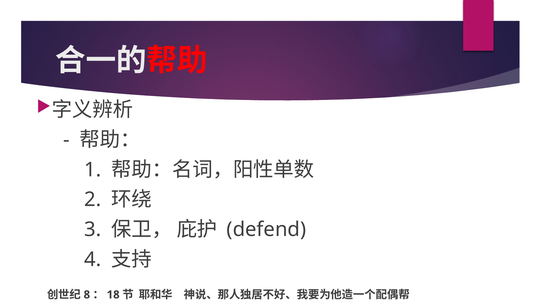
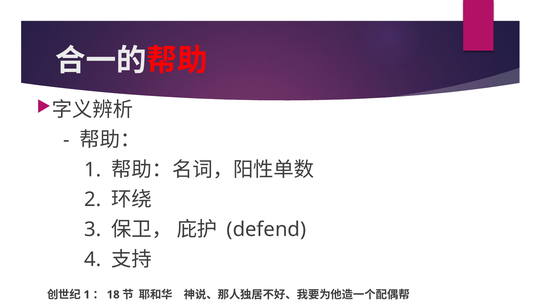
8: 8 -> 1 (87, 295)
